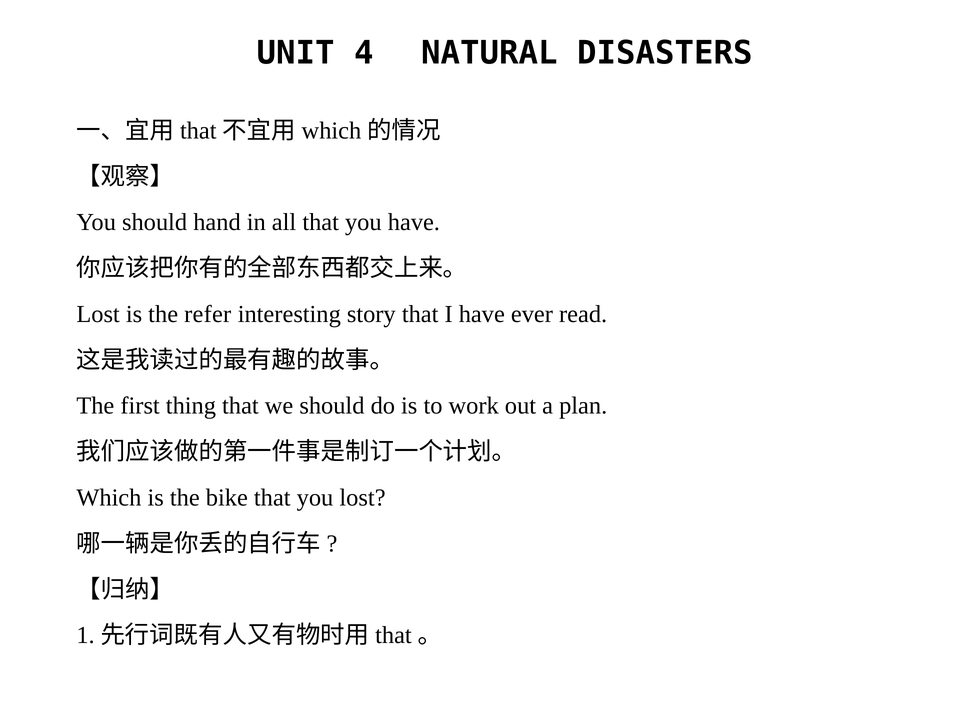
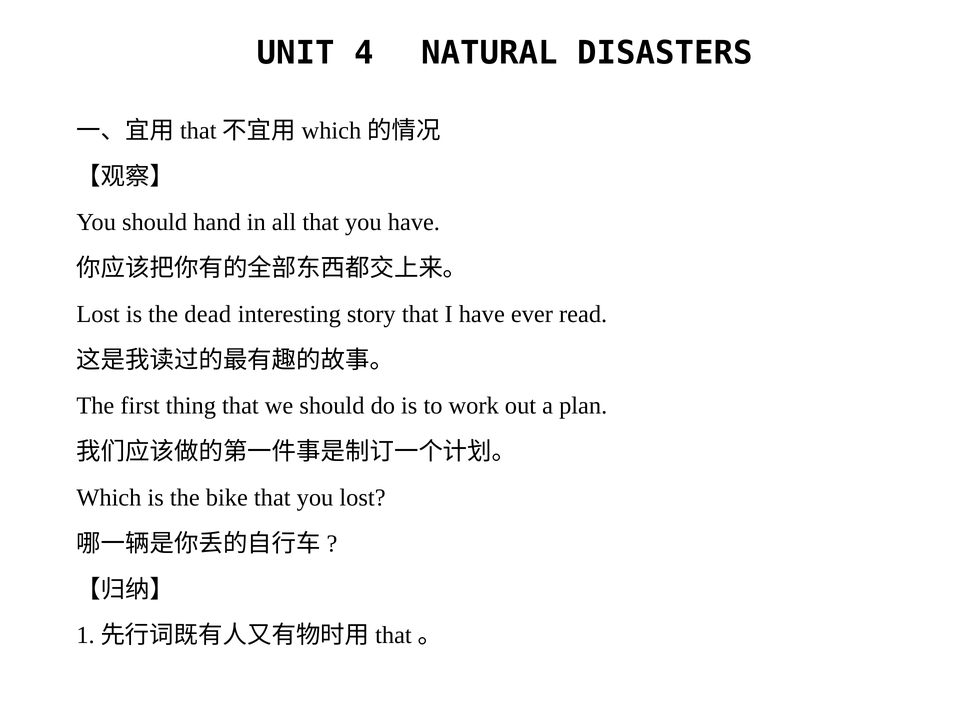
refer: refer -> dead (208, 314)
